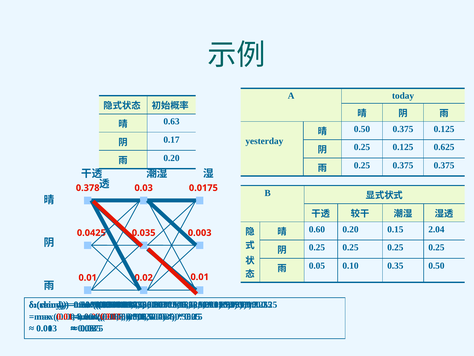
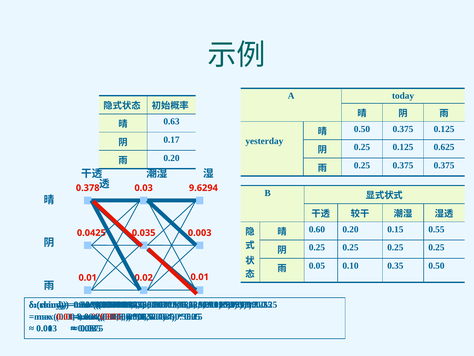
0.0175: 0.0175 -> 9.6294 (203, 188)
2.04: 2.04 -> 0.55 (436, 229)
